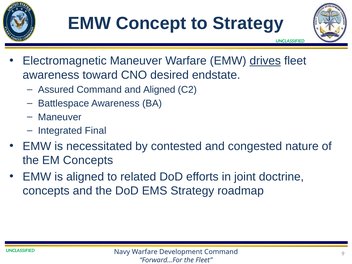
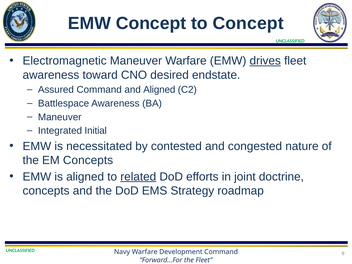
to Strategy: Strategy -> Concept (248, 23)
Final: Final -> Initial (96, 131)
related underline: none -> present (138, 177)
